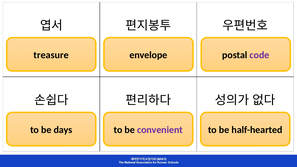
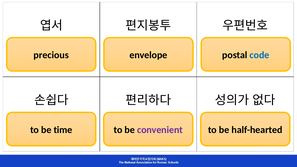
treasure: treasure -> precious (51, 55)
code colour: purple -> blue (259, 55)
days: days -> time (63, 130)
